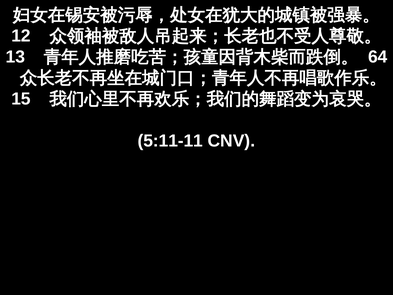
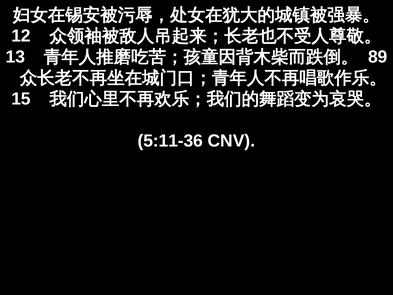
64: 64 -> 89 (378, 57)
5:11-11: 5:11-11 -> 5:11-36 (170, 141)
